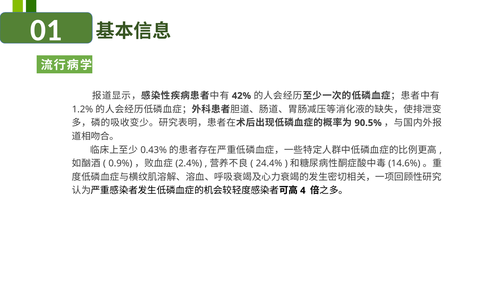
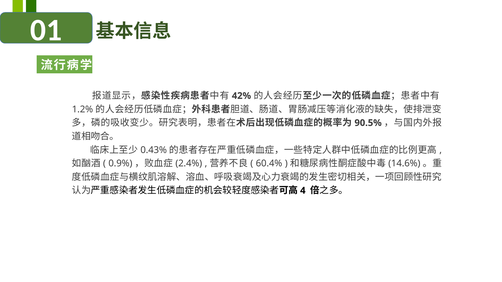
24.4%: 24.4% -> 60.4% (269, 164)
